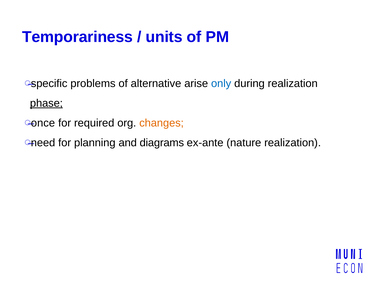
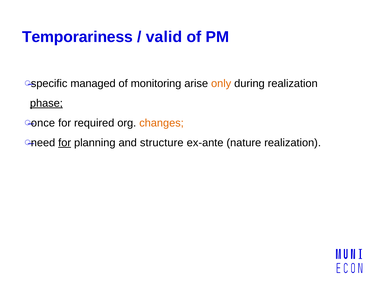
units: units -> valid (164, 37)
problems: problems -> managed (93, 83)
alternative: alternative -> monitoring (156, 83)
only colour: blue -> orange (221, 83)
for underline: none -> present (65, 143)
diagrams: diagrams -> structure (162, 143)
